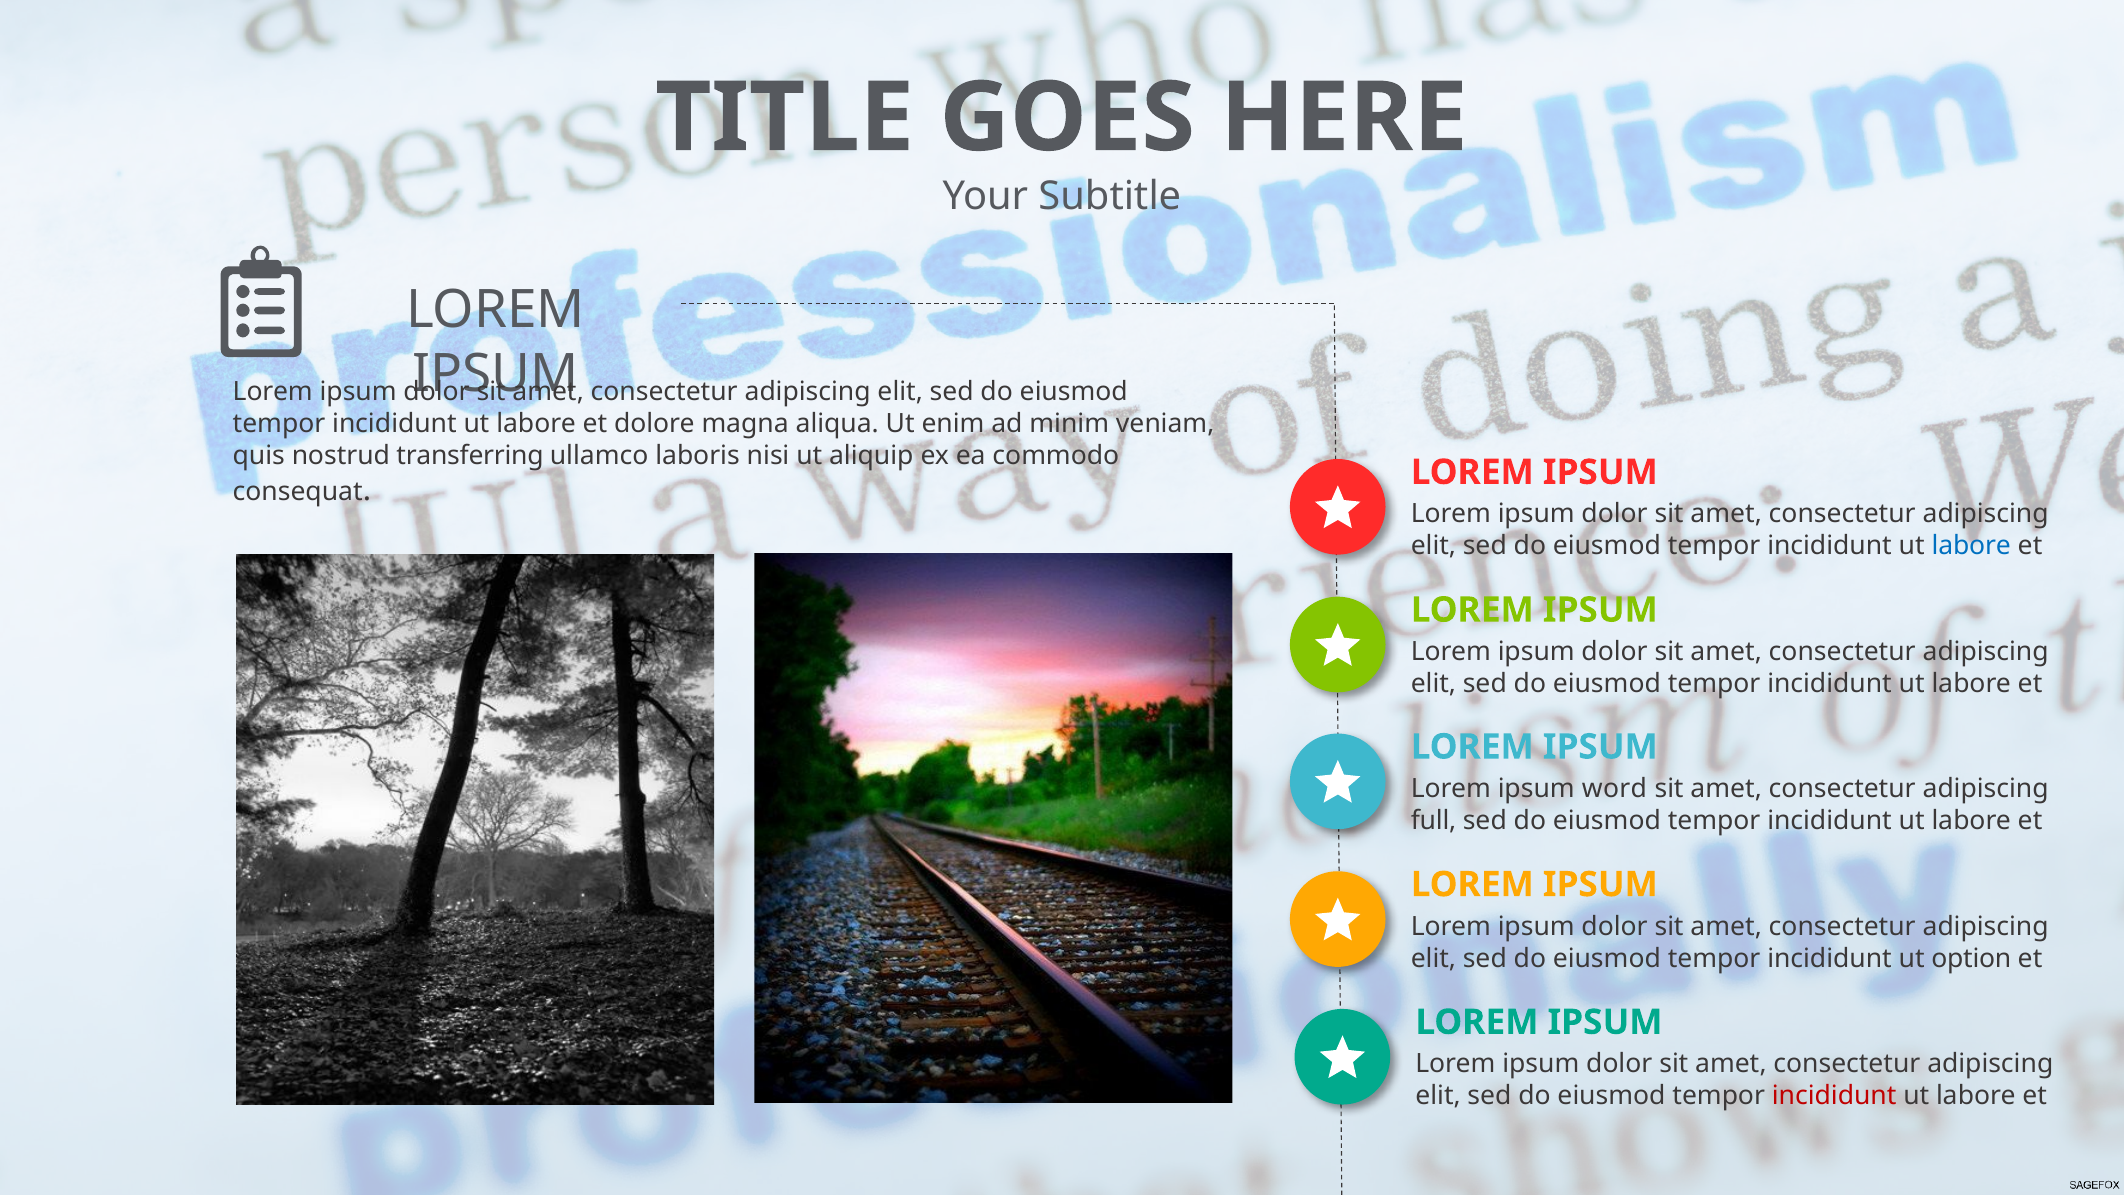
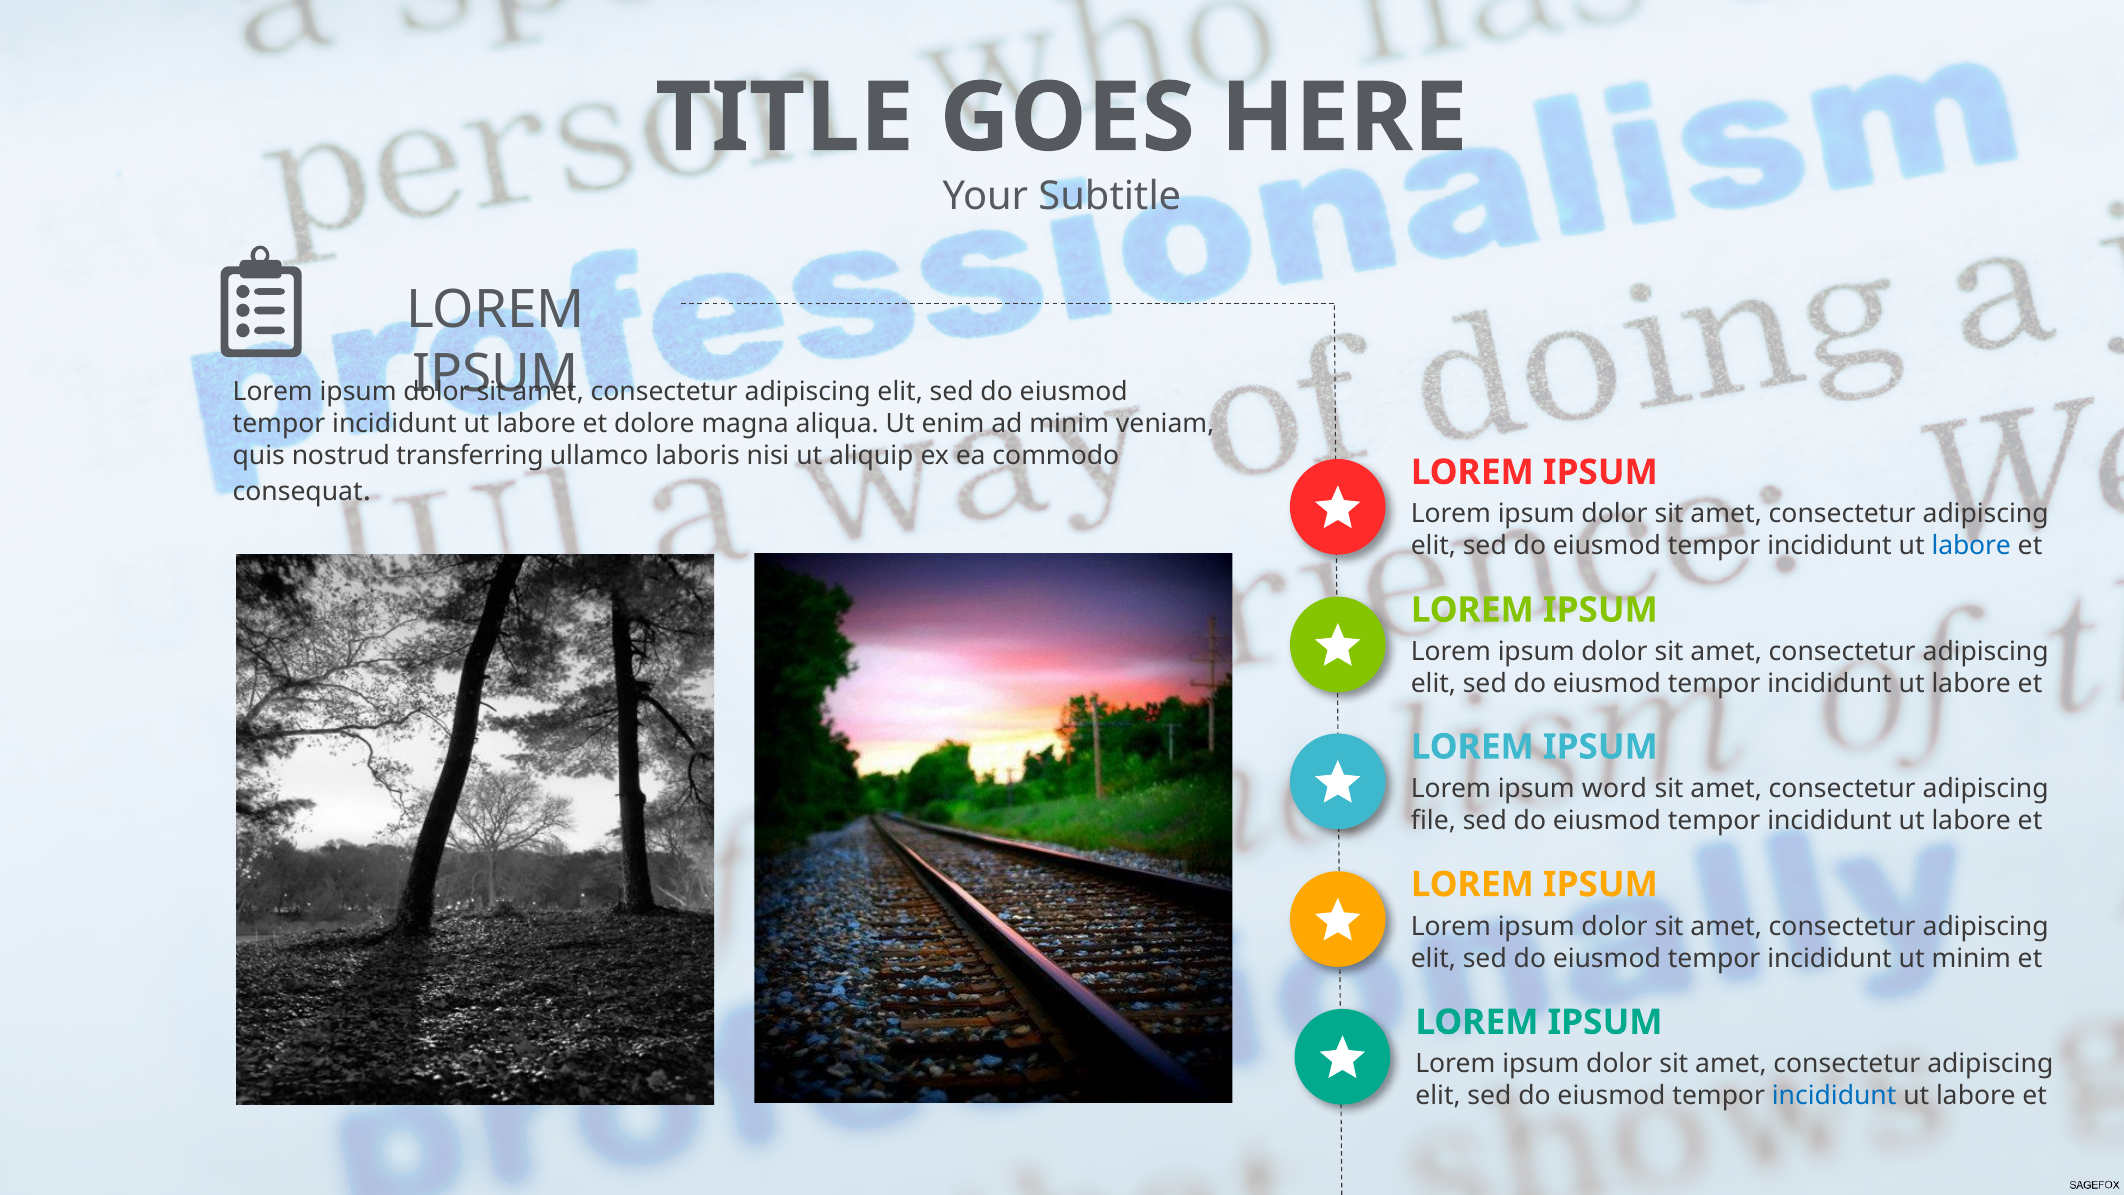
full: full -> file (1433, 820)
ut option: option -> minim (1971, 958)
incididunt colour: red -> blue (1834, 1096)
